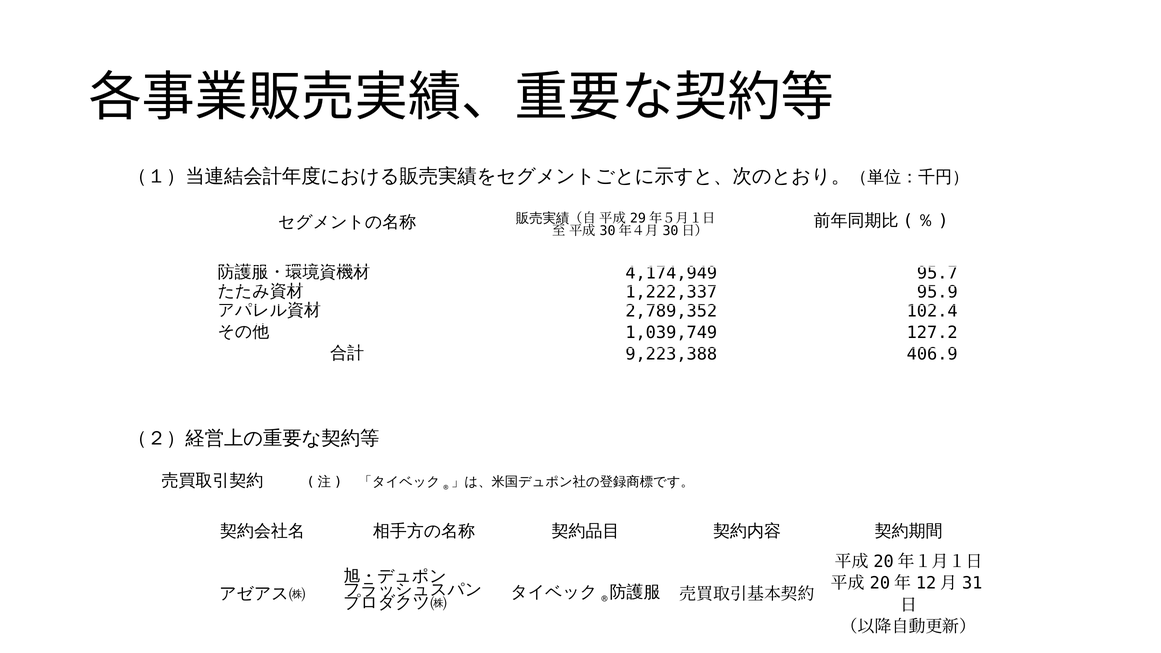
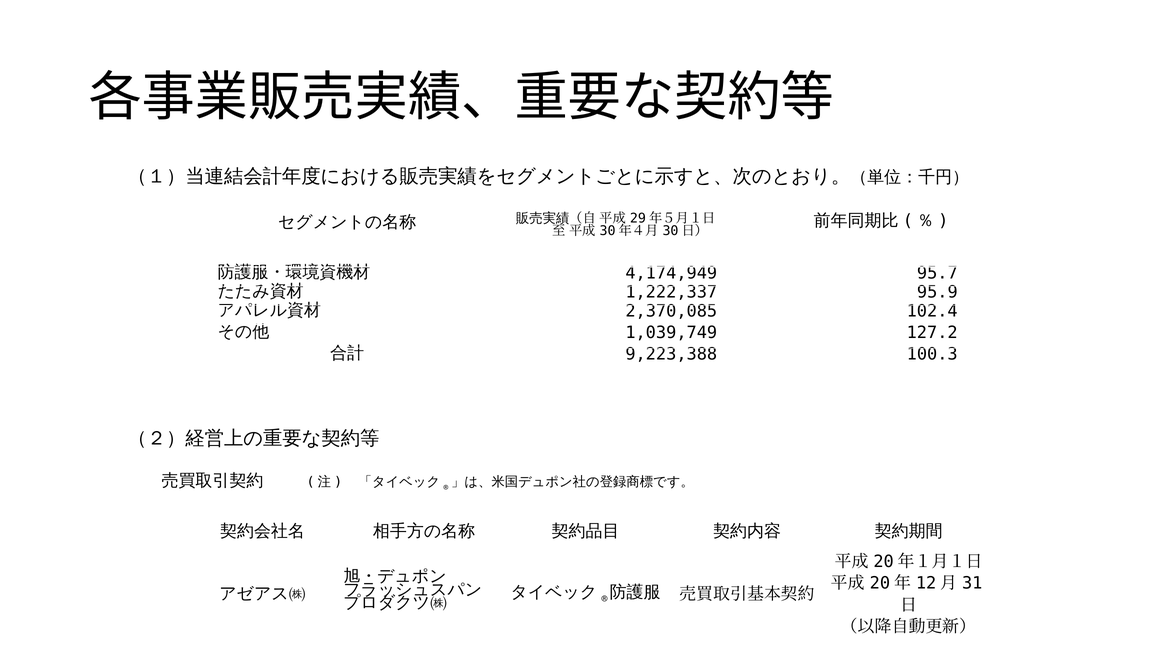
2,789,352: 2,789,352 -> 2,370,085 (671, 311)
406.9: 406.9 -> 100.3 (932, 354)
